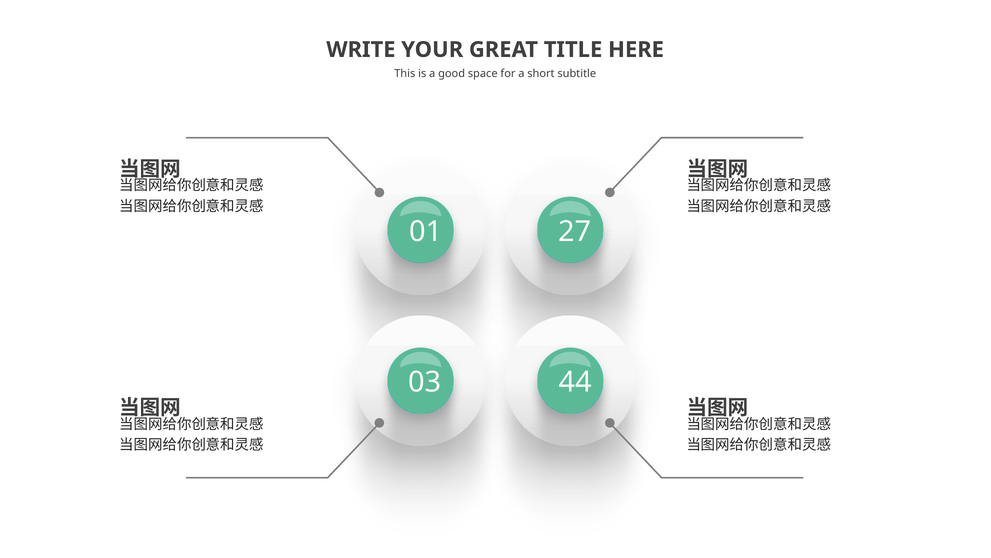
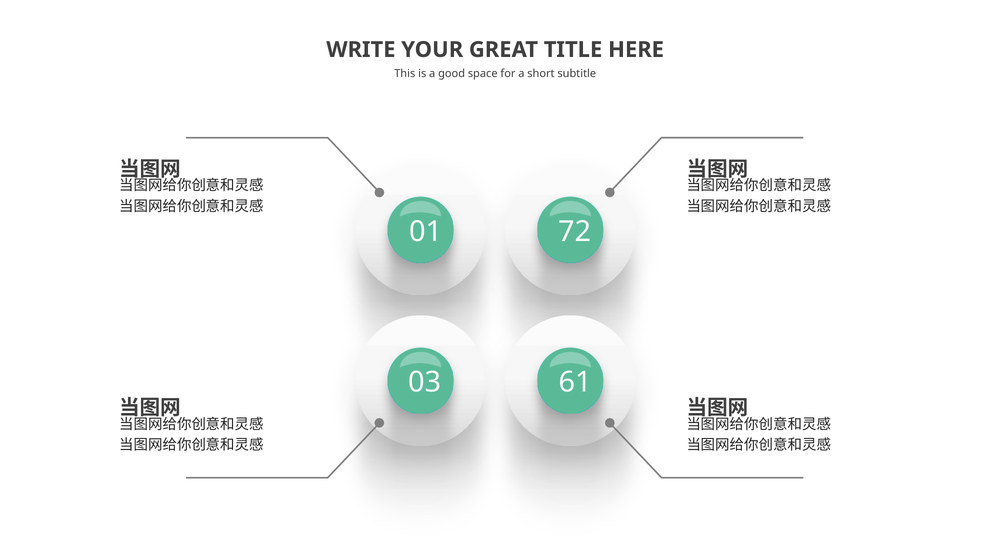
27: 27 -> 72 (575, 231)
44: 44 -> 61 (575, 382)
